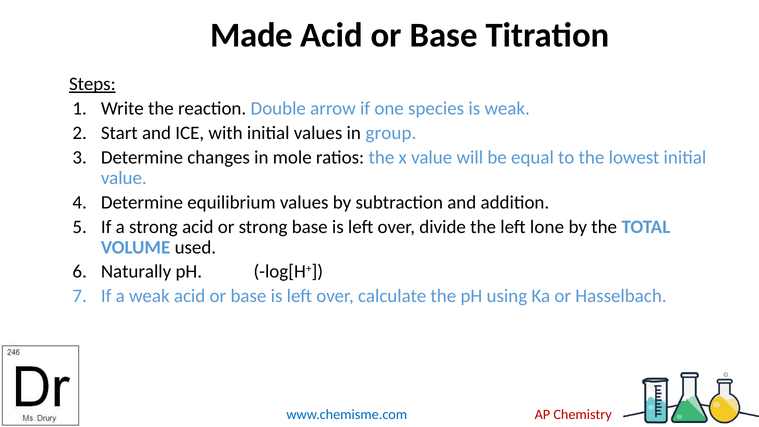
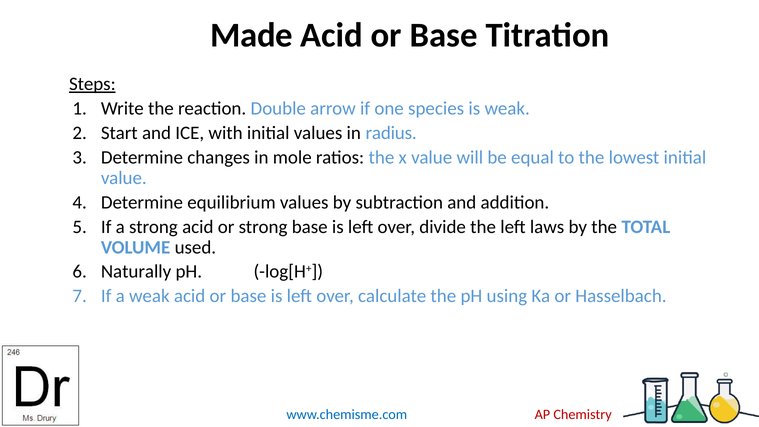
group: group -> radius (391, 133)
lone: lone -> laws (547, 227)
